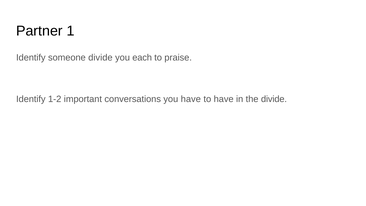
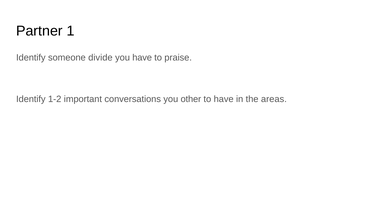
you each: each -> have (142, 58)
you have: have -> other (191, 99)
the divide: divide -> areas (274, 99)
